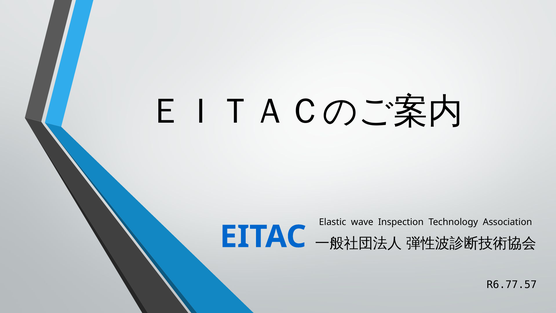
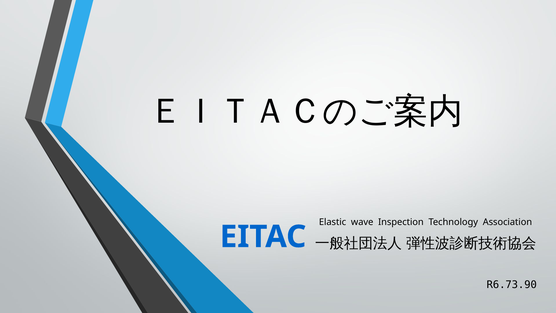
R6.77.57: R6.77.57 -> R6.73.90 (512, 284)
